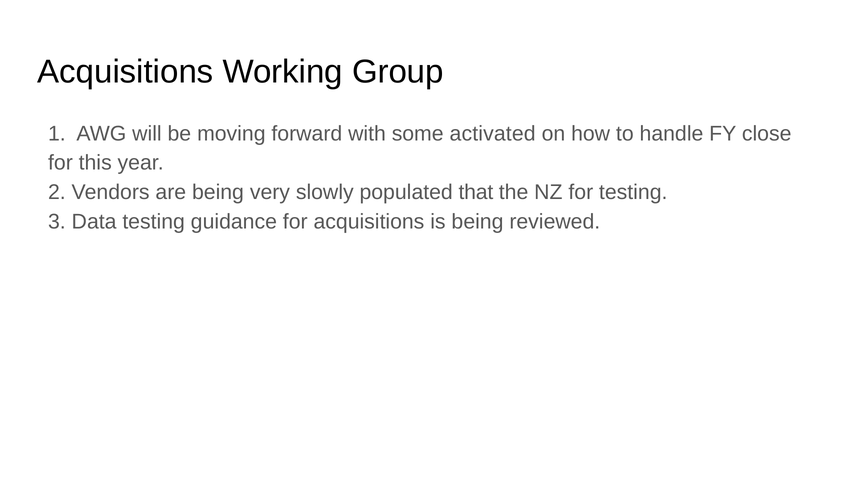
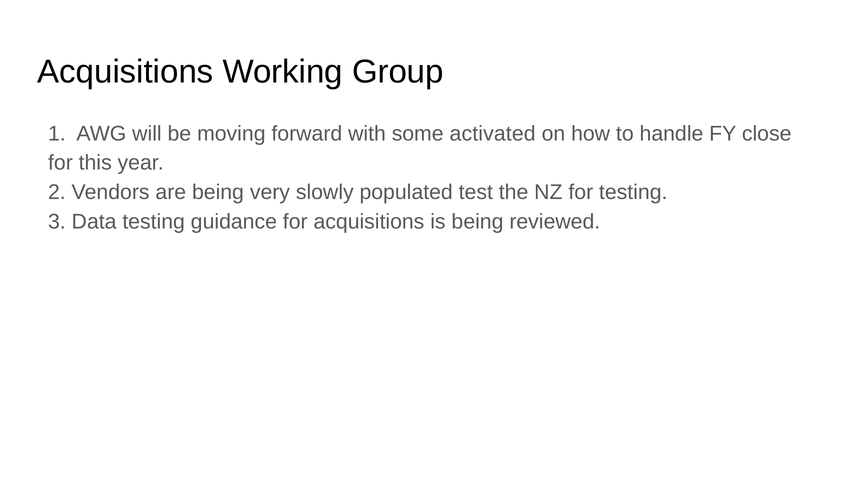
that: that -> test (476, 192)
